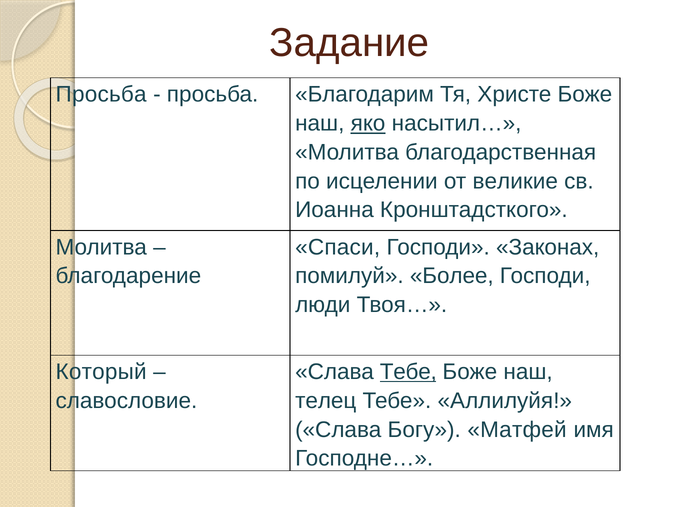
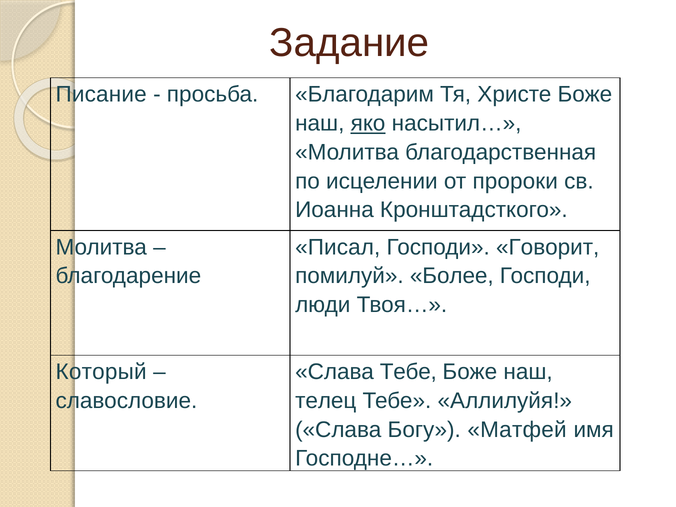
Просьба: Просьба -> Писание (101, 95)
великие: великие -> пророки (515, 181)
Спаси: Спаси -> Писал (338, 247)
Законах: Законах -> Говорит (548, 247)
Тебе underline: present -> none (408, 372)
